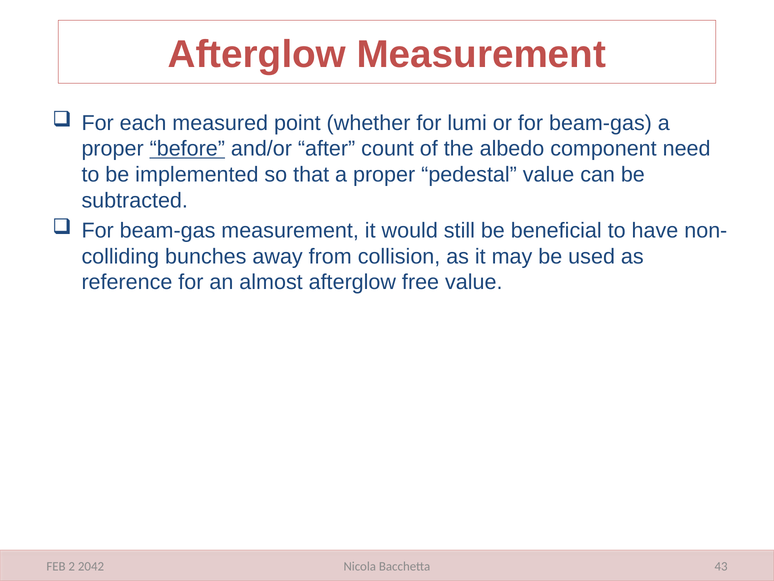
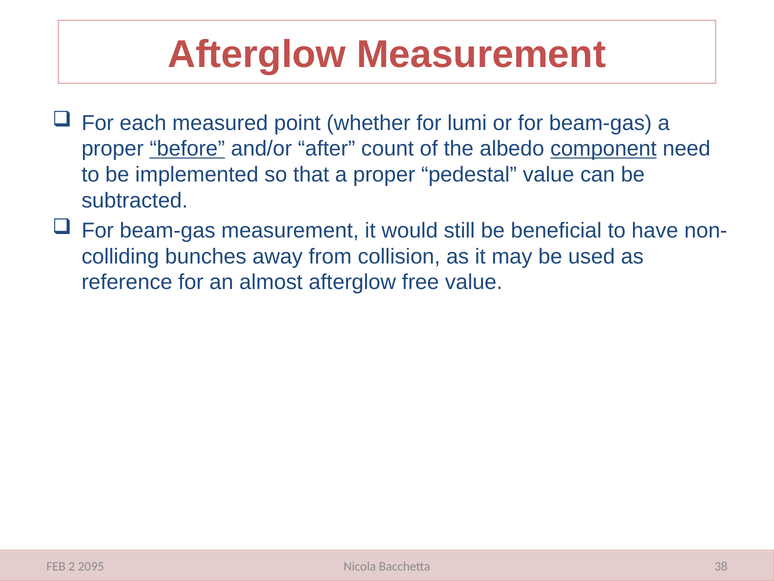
component underline: none -> present (603, 149)
43: 43 -> 38 (721, 566)
2042: 2042 -> 2095 (91, 566)
